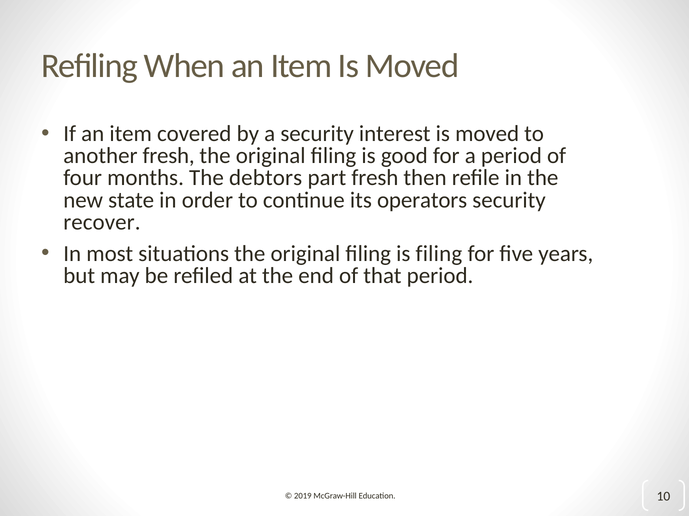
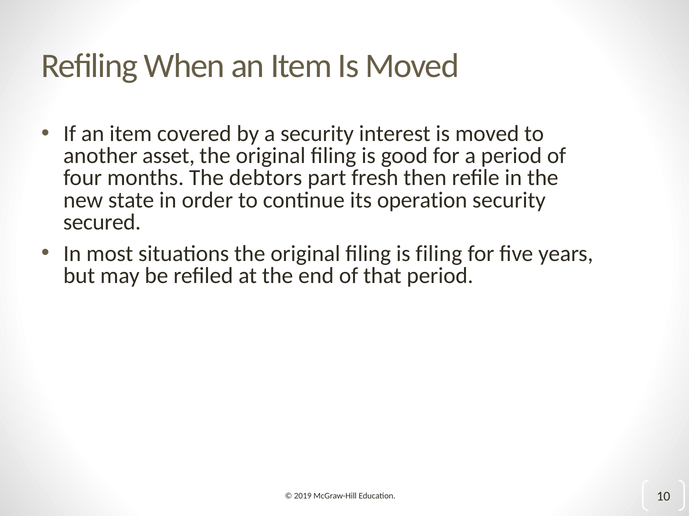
another fresh: fresh -> asset (169, 156)
operators: operators -> operation (422, 200)
recover: recover -> secured (102, 222)
